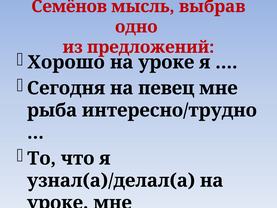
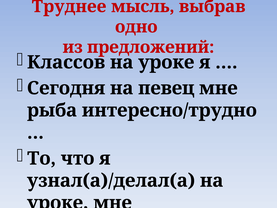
Семёнов: Семёнов -> Труднее (69, 7)
Хорошо: Хорошо -> Классов (66, 62)
